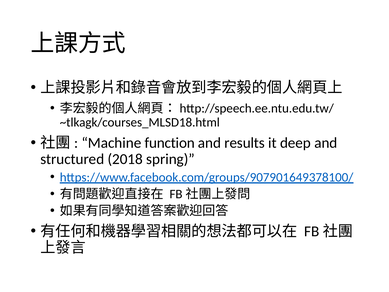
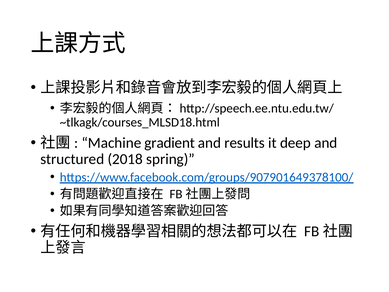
function: function -> gradient (170, 143)
